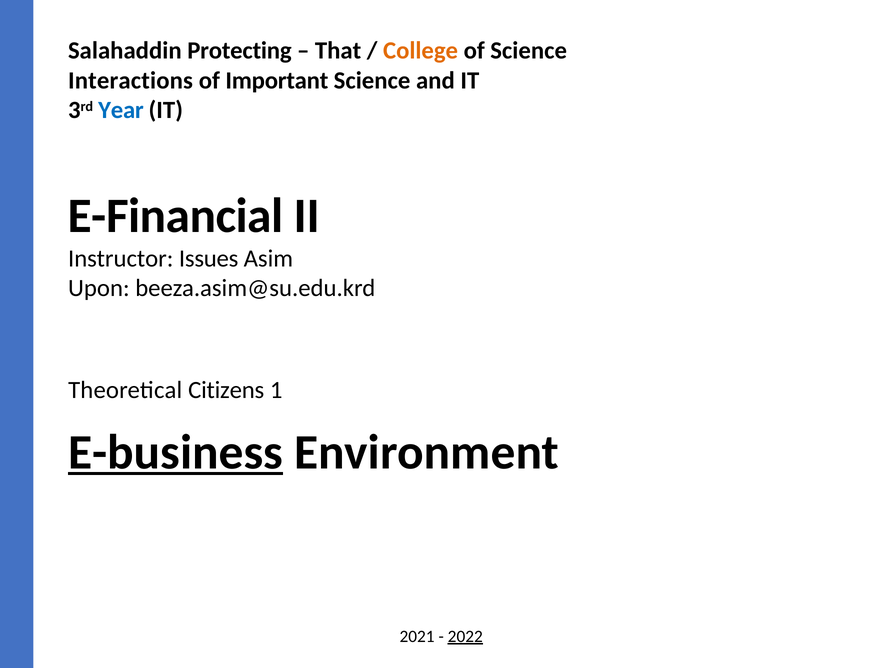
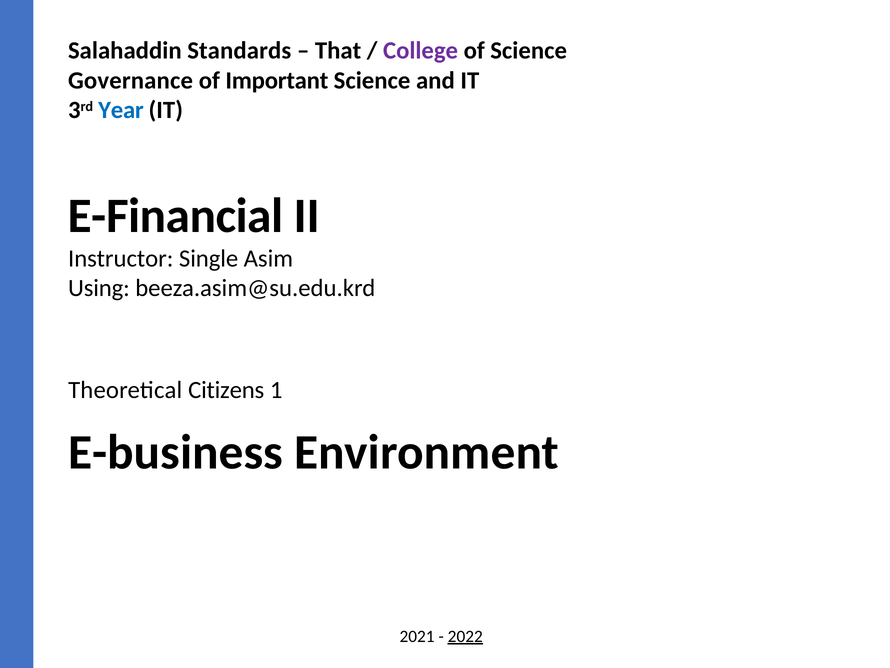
Protecting: Protecting -> Standards (239, 51)
College colour: orange -> purple (421, 51)
Interactions: Interactions -> Governance (131, 80)
Issues: Issues -> Single (209, 258)
Upon: Upon -> Using (99, 288)
E-business underline: present -> none (176, 452)
